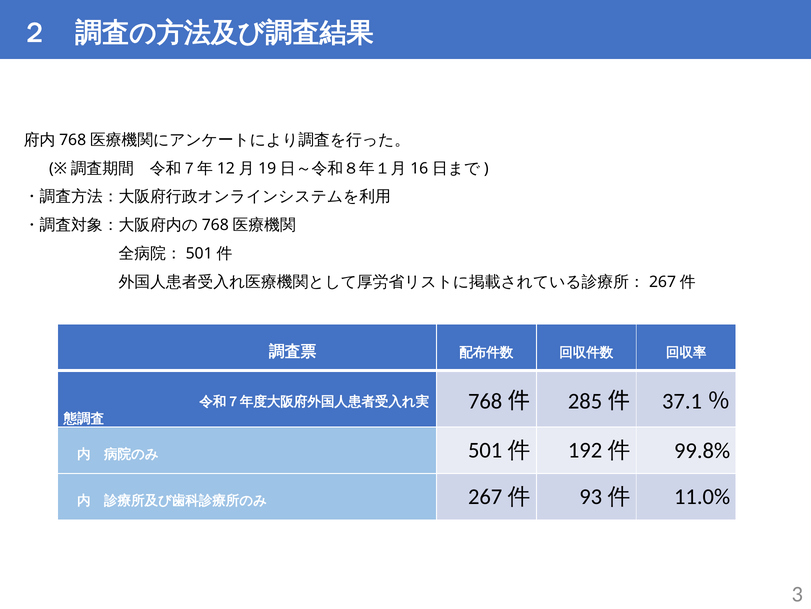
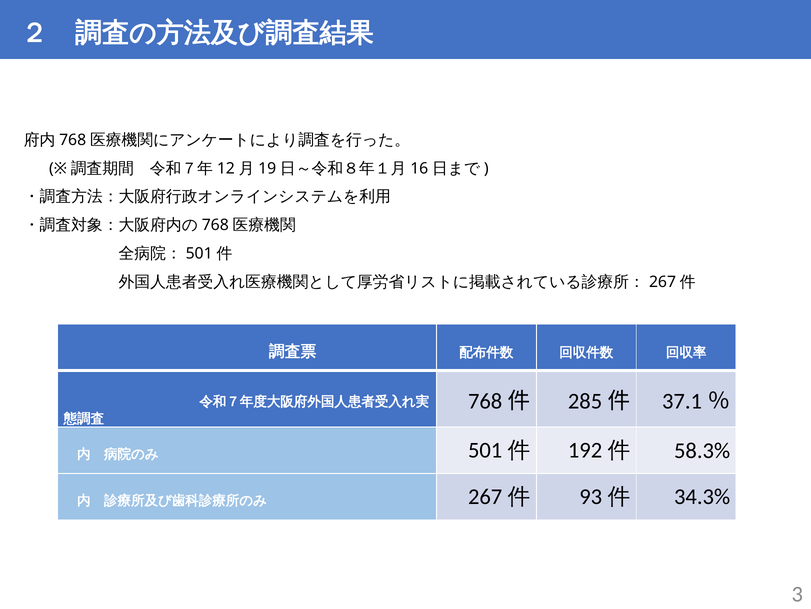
99.8%: 99.8% -> 58.3% (702, 450)
11.0%: 11.0% -> 34.3% (702, 496)
